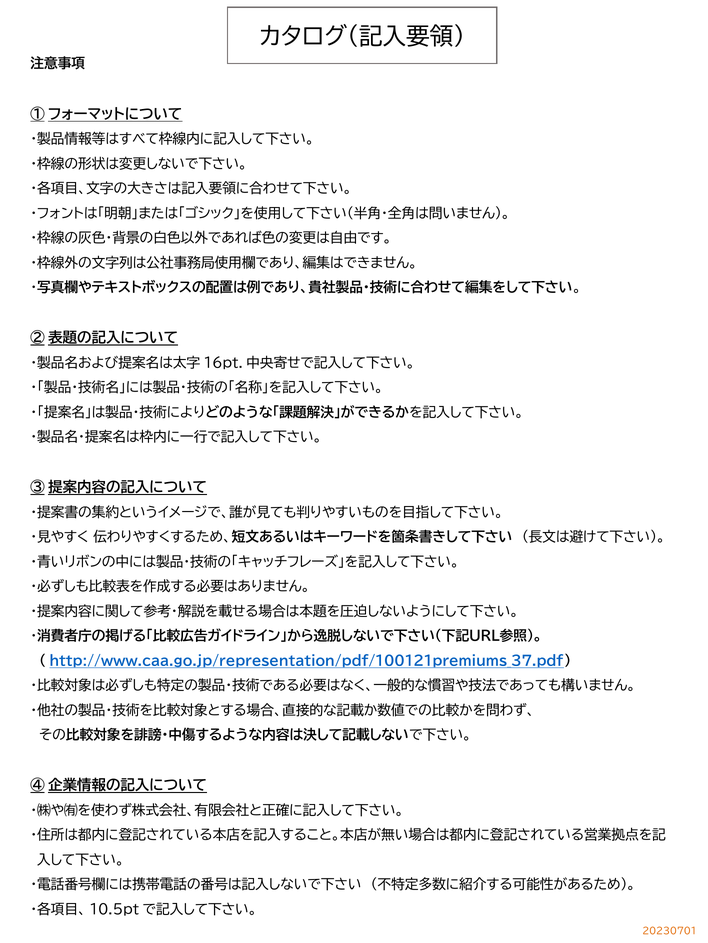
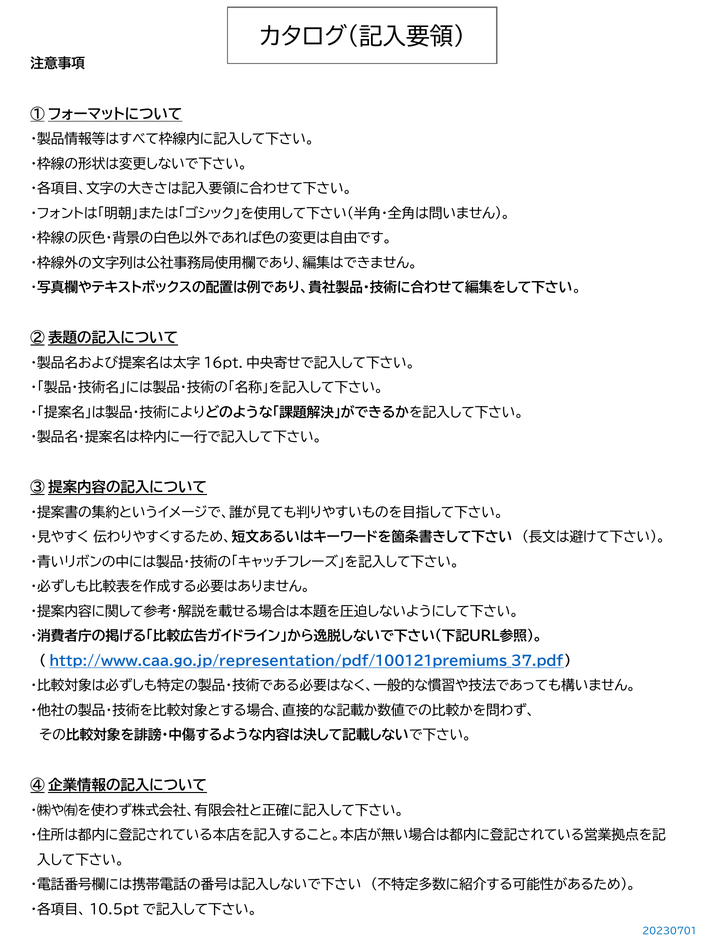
20230701 colour: orange -> blue (669, 932)
